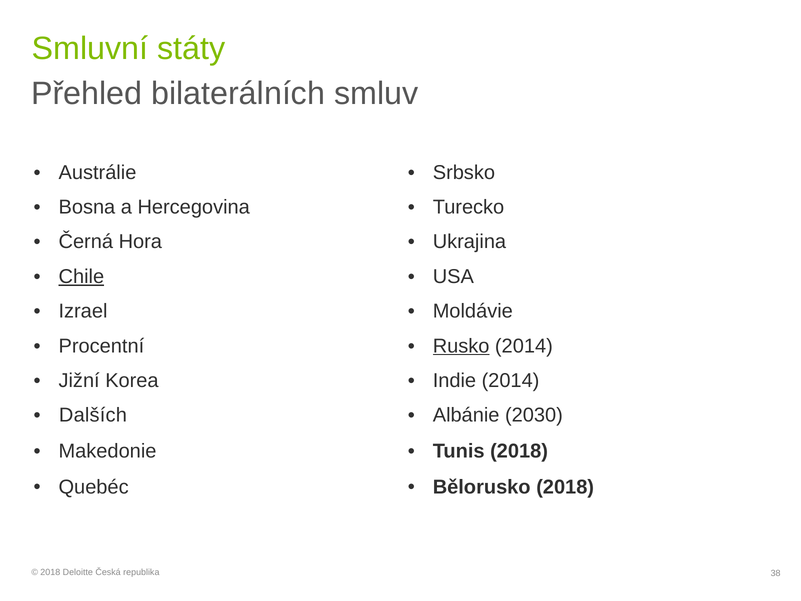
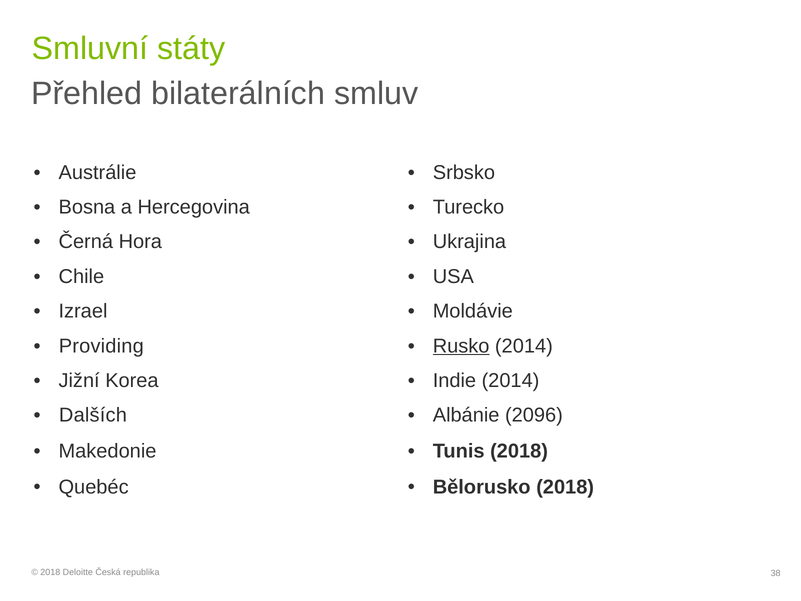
Chile underline: present -> none (81, 276)
Procentní: Procentní -> Providing (101, 346)
2030: 2030 -> 2096 (534, 415)
